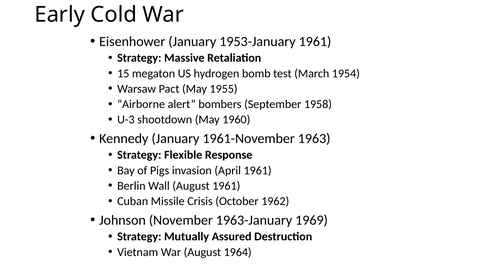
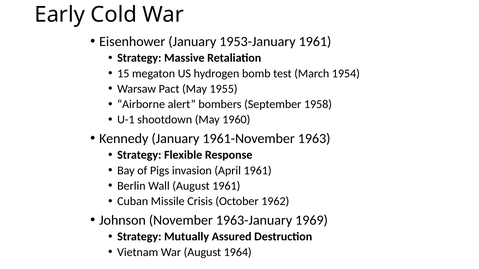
U-3: U-3 -> U-1 (126, 120)
